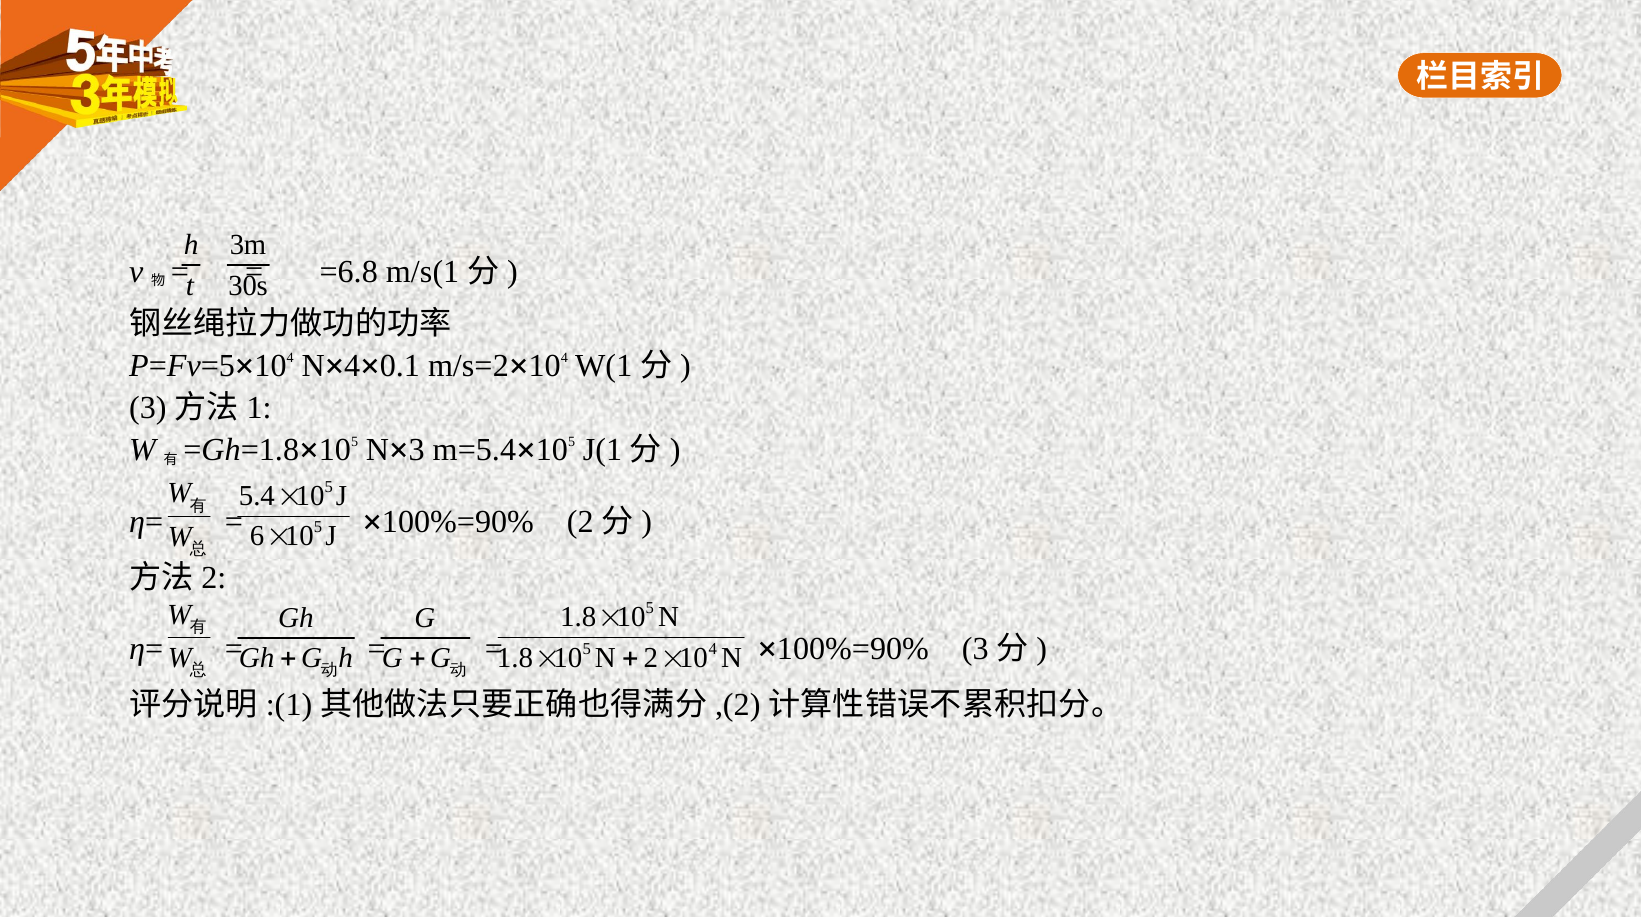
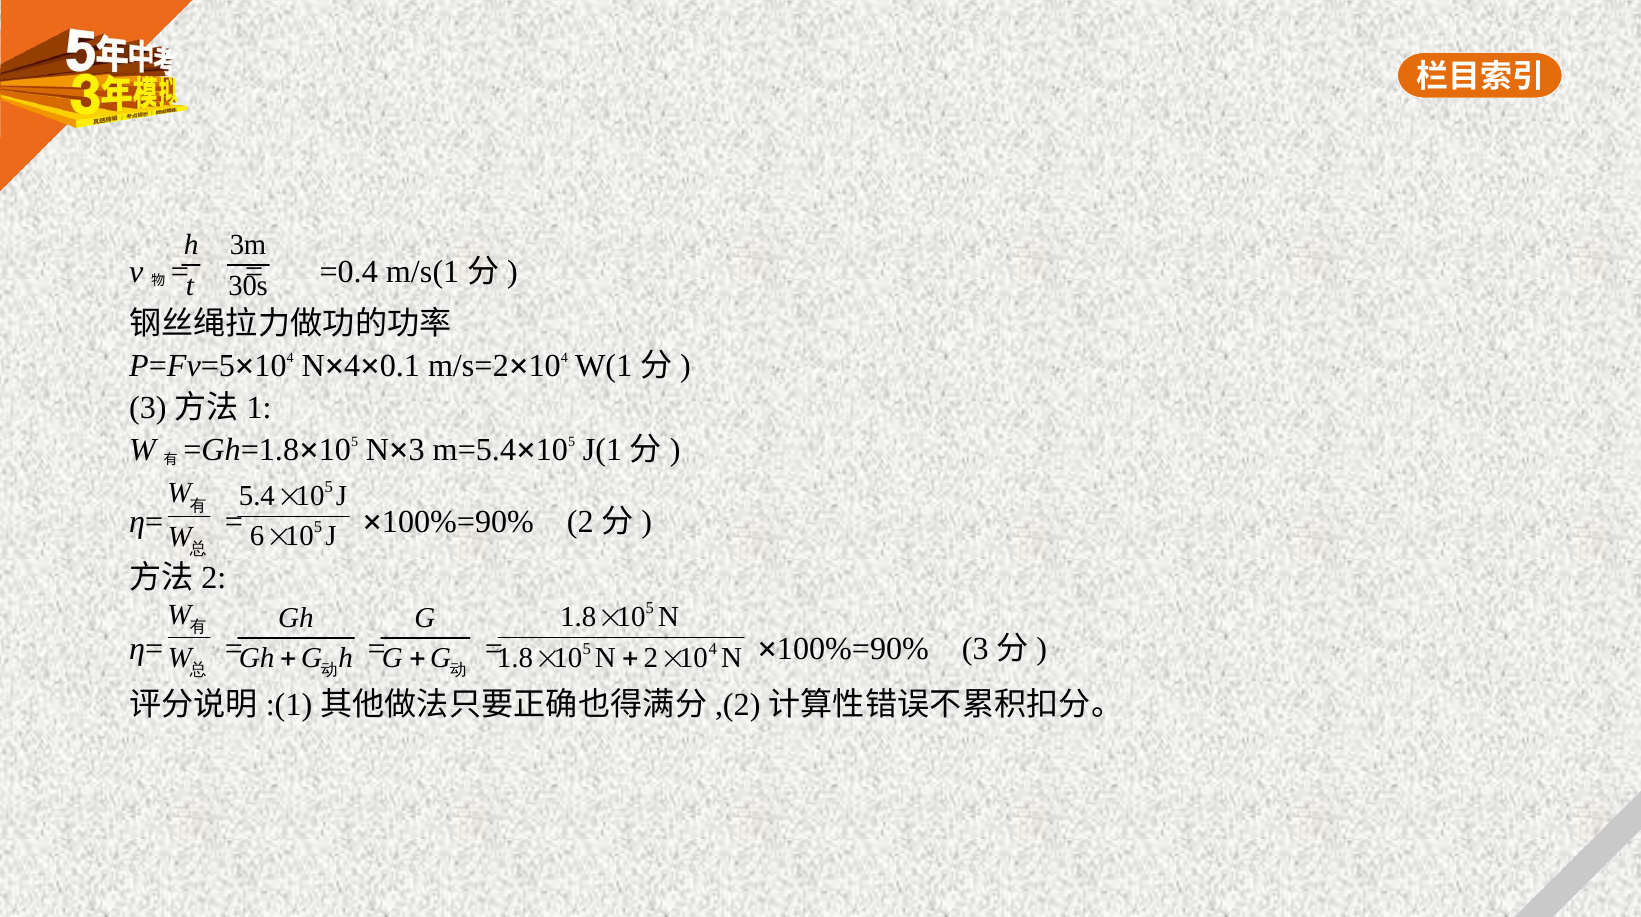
=6.8: =6.8 -> =0.4 (349, 272)
